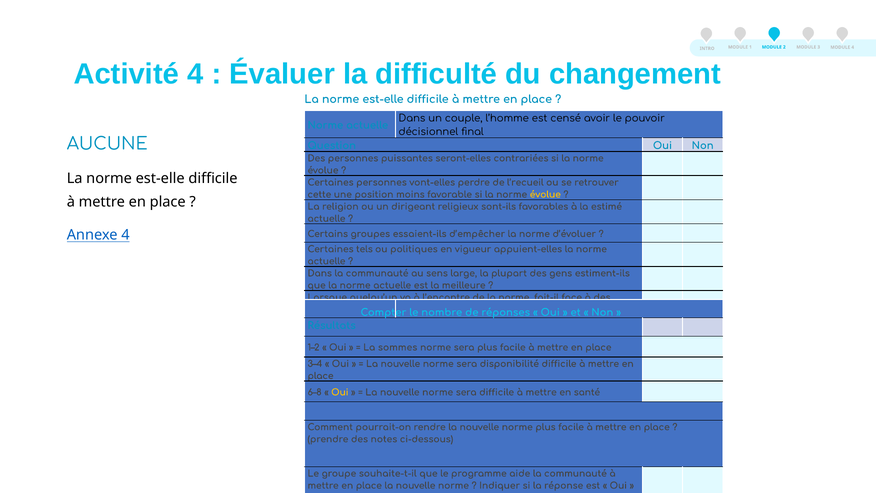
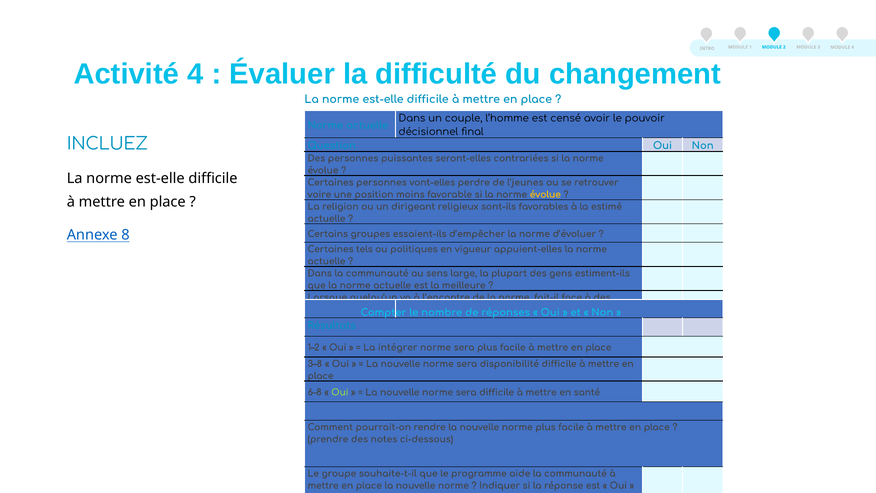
AUCUNE: AUCUNE -> INCLUEZ (107, 144)
l’recueil: l’recueil -> l’jeunes (525, 182)
cette: cette -> voire (319, 194)
Annexe 4: 4 -> 8 (126, 235)
sommes: sommes -> intégrer (398, 347)
3–4: 3–4 -> 3–8 (315, 364)
Oui colour: yellow -> light green (340, 392)
